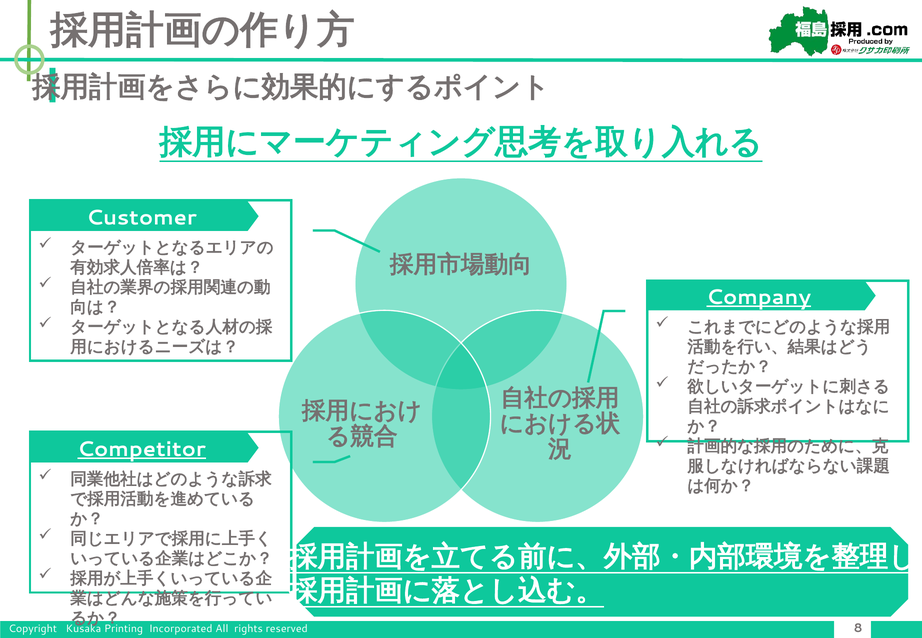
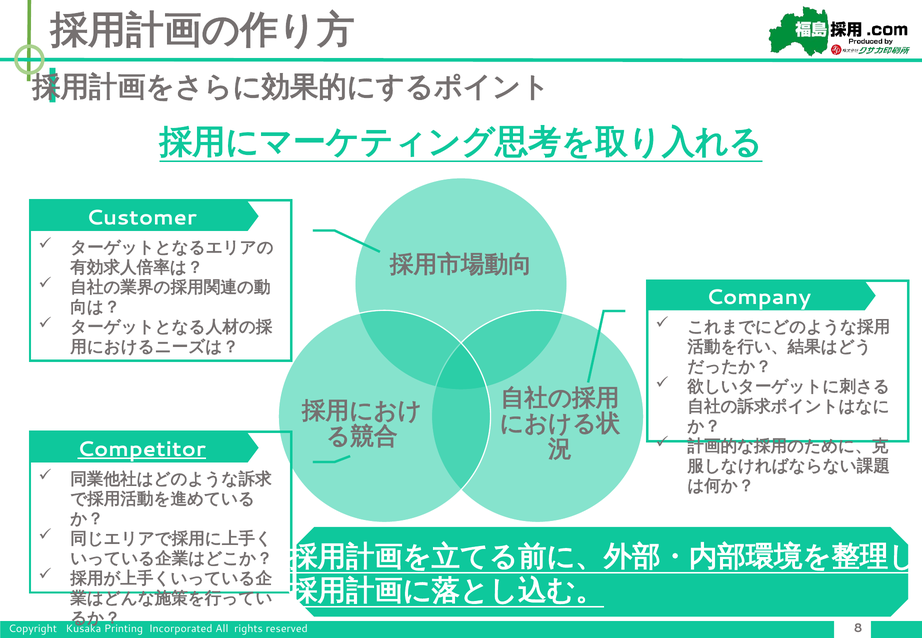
Company underline: present -> none (759, 297)
